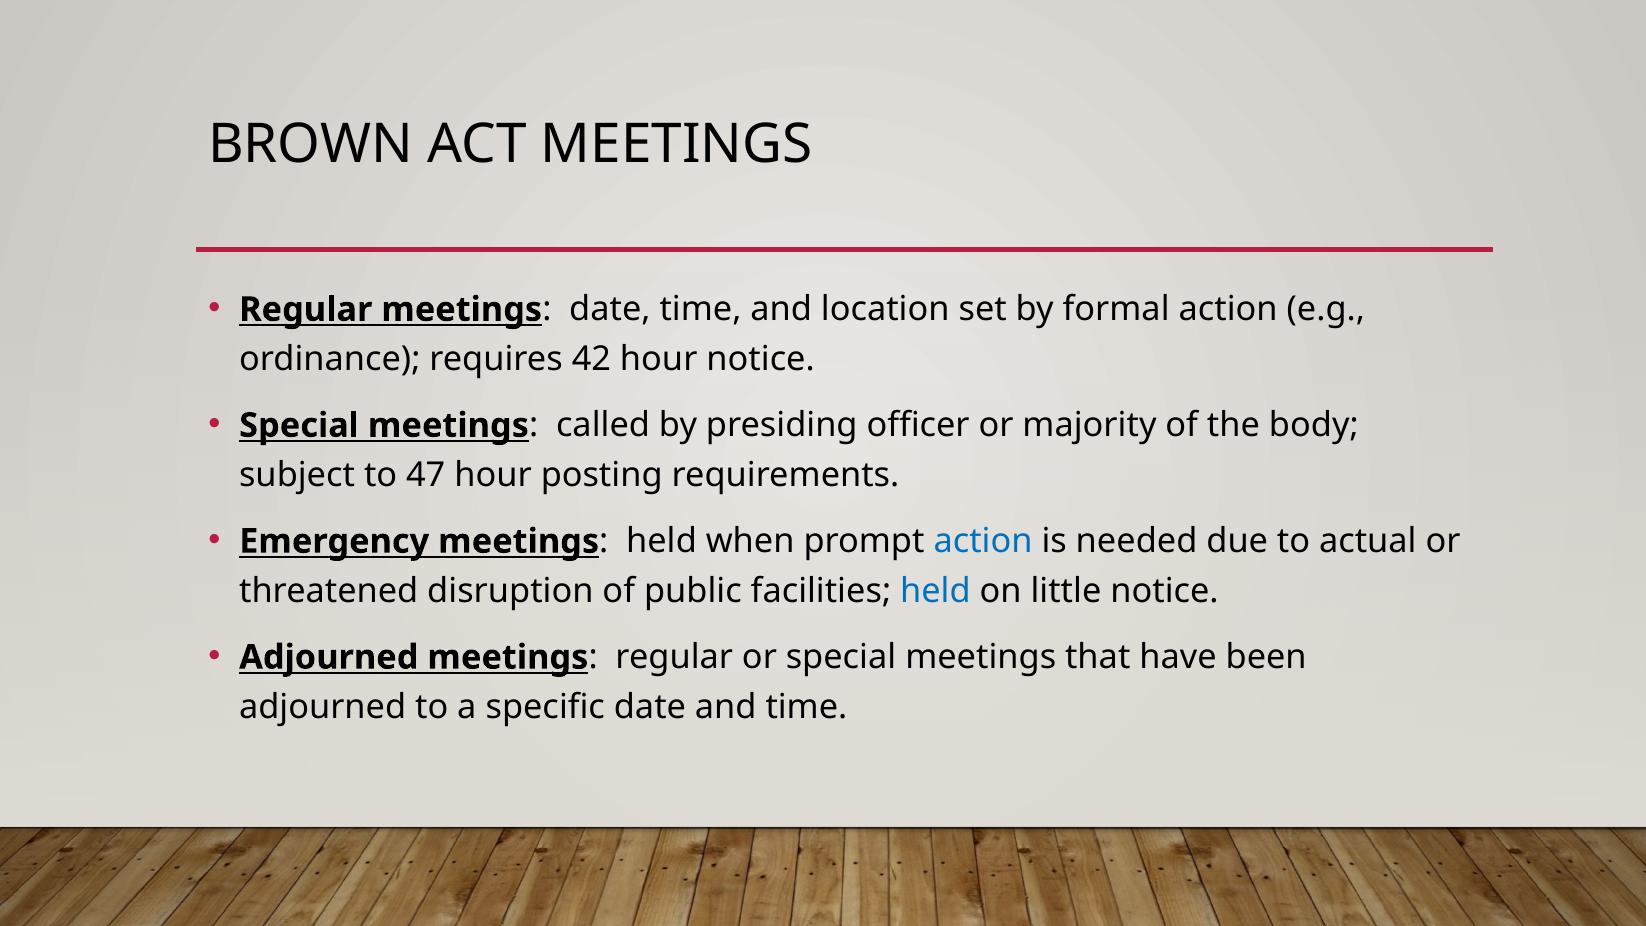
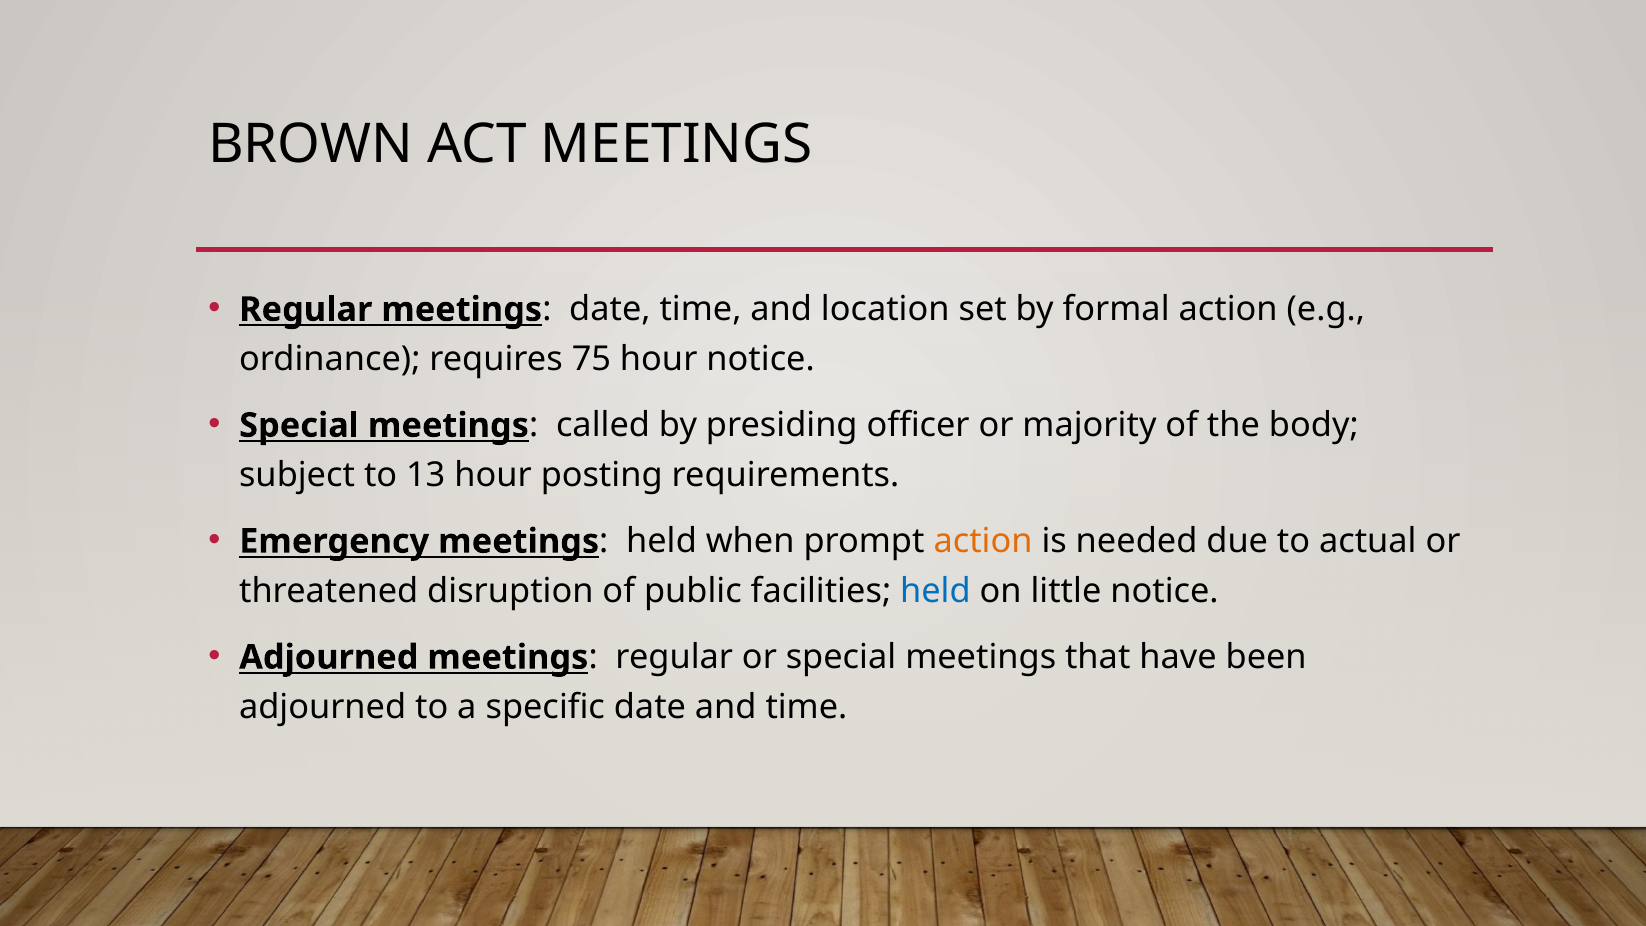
42: 42 -> 75 (591, 359)
47: 47 -> 13 (426, 475)
action colour: blue -> orange (983, 541)
